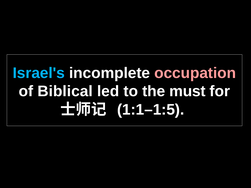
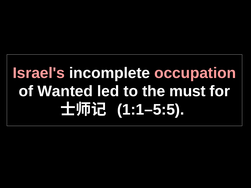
Israel's colour: light blue -> pink (39, 73)
Biblical: Biblical -> Wanted (65, 91)
1:1–1:5: 1:1–1:5 -> 1:1–5:5 (151, 110)
